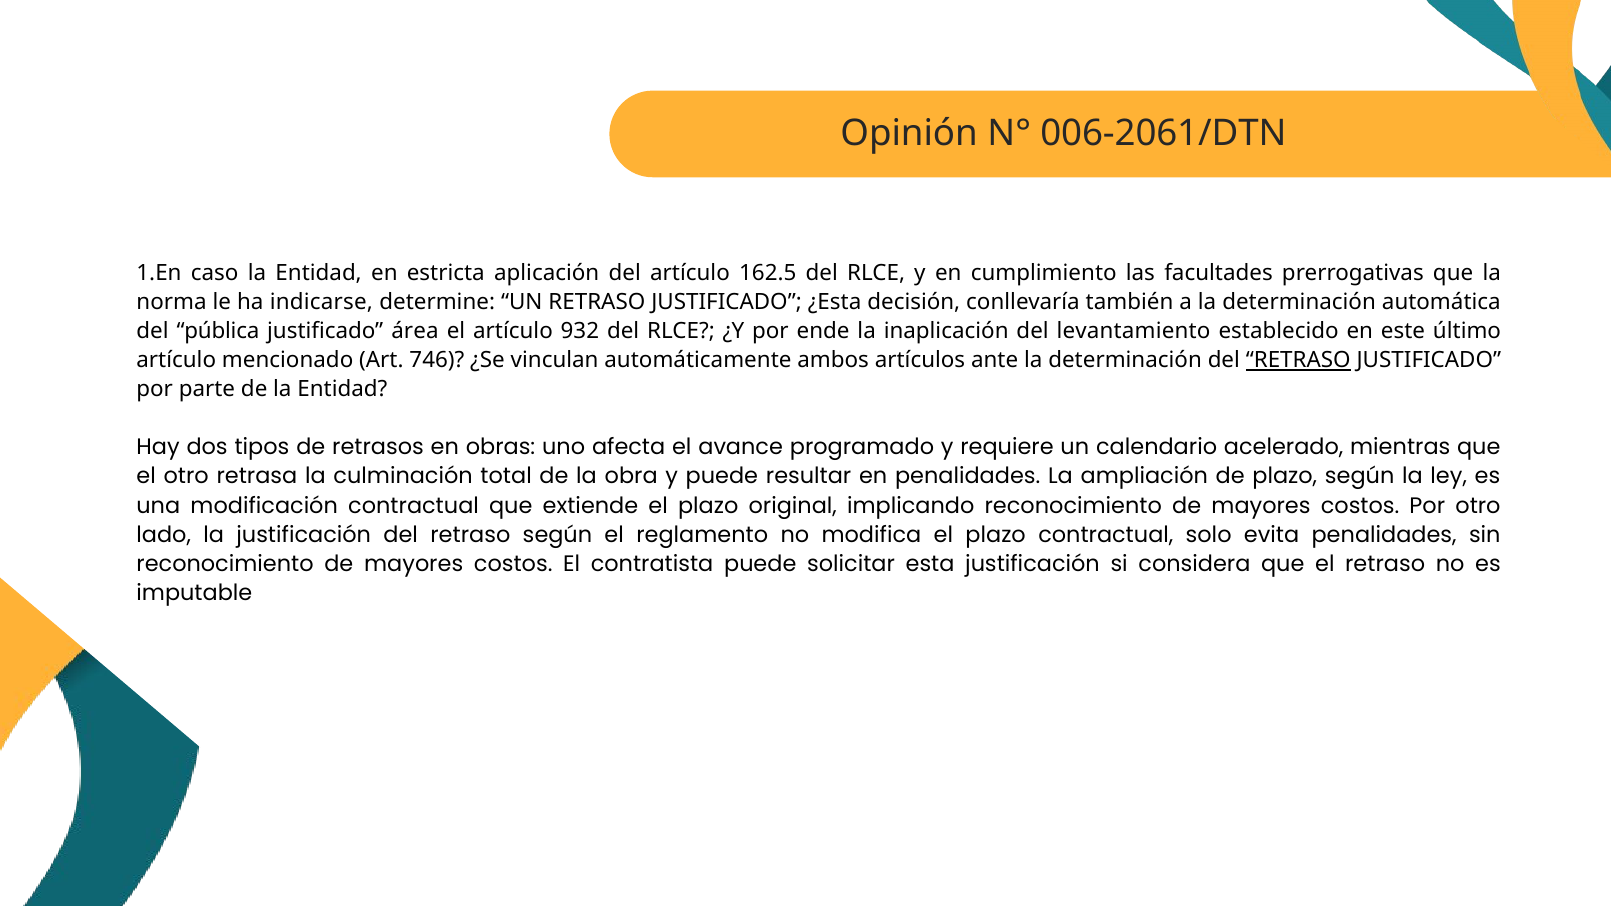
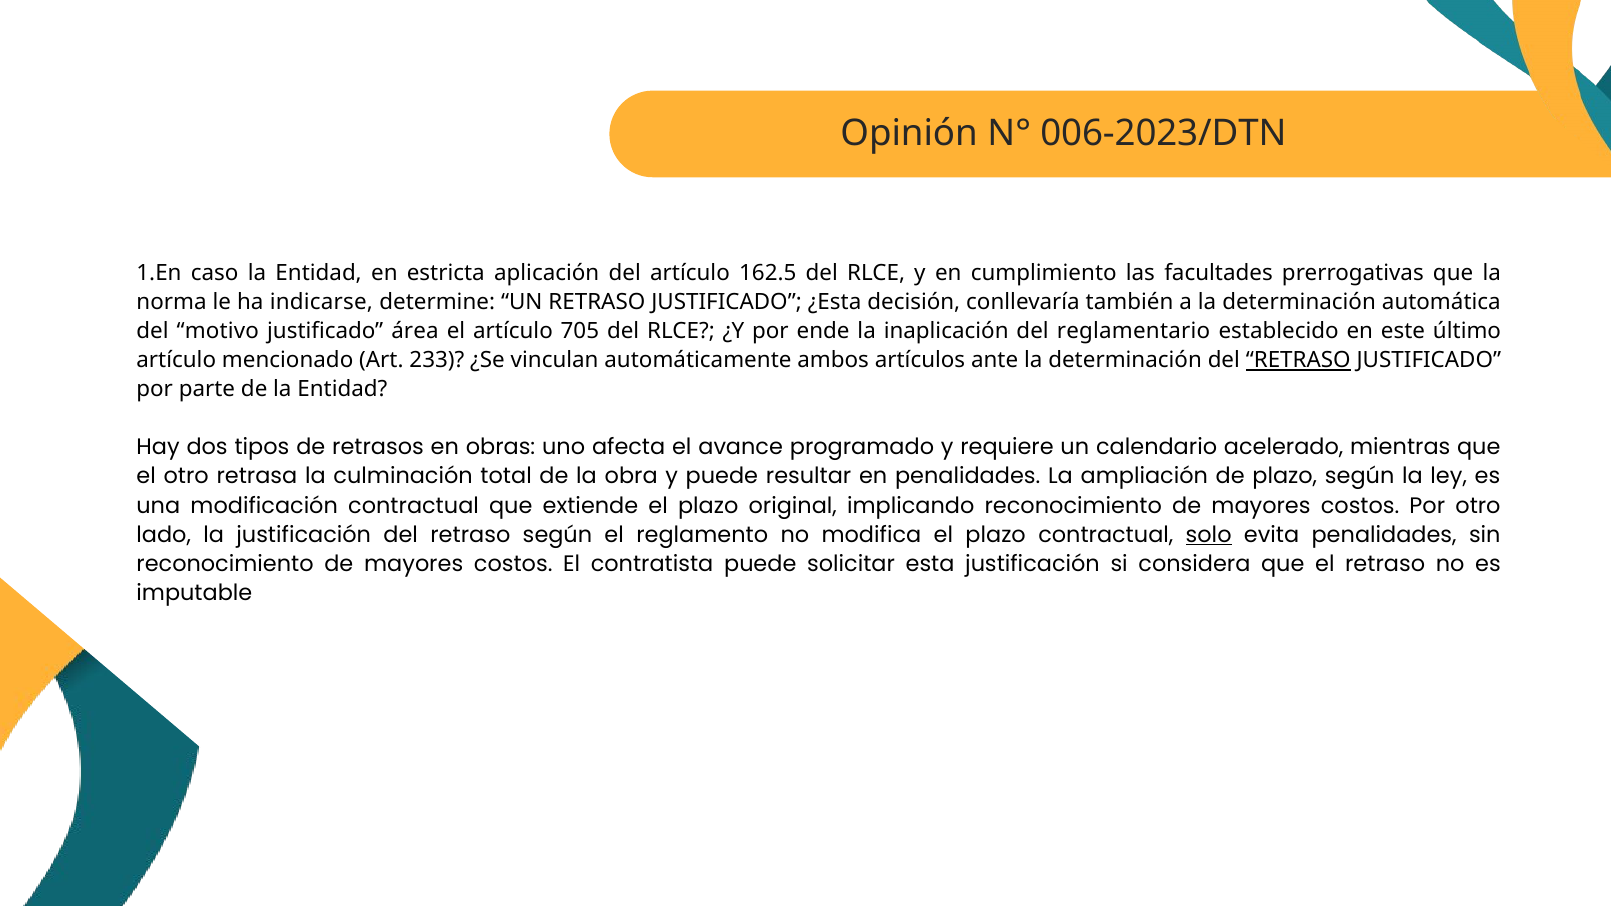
006-2061/DTN: 006-2061/DTN -> 006-2023/DTN (1163, 133)
pública: pública -> motivo (218, 331)
932: 932 -> 705 (580, 331)
levantamiento: levantamiento -> reglamentario (1134, 331)
746: 746 -> 233 (437, 360)
solo underline: none -> present (1209, 535)
